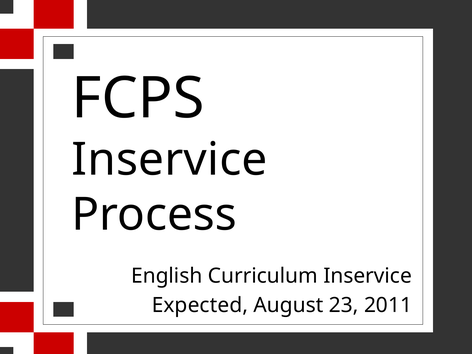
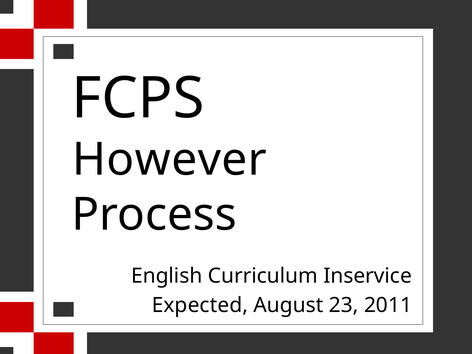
Inservice: Inservice -> However (169, 160)
